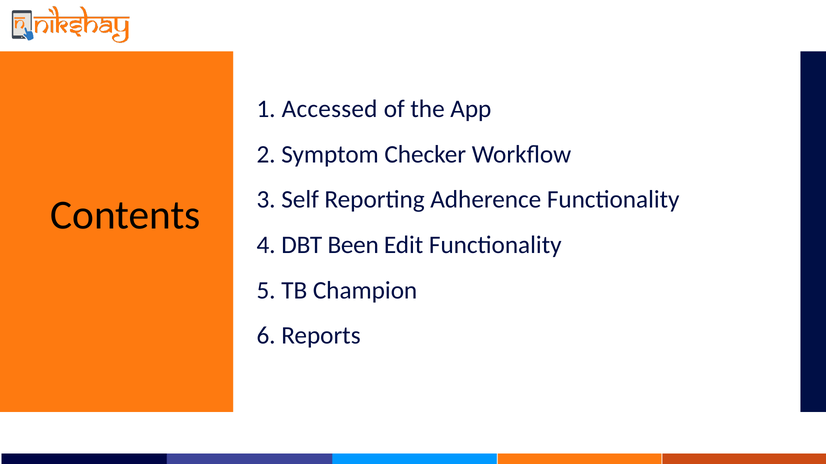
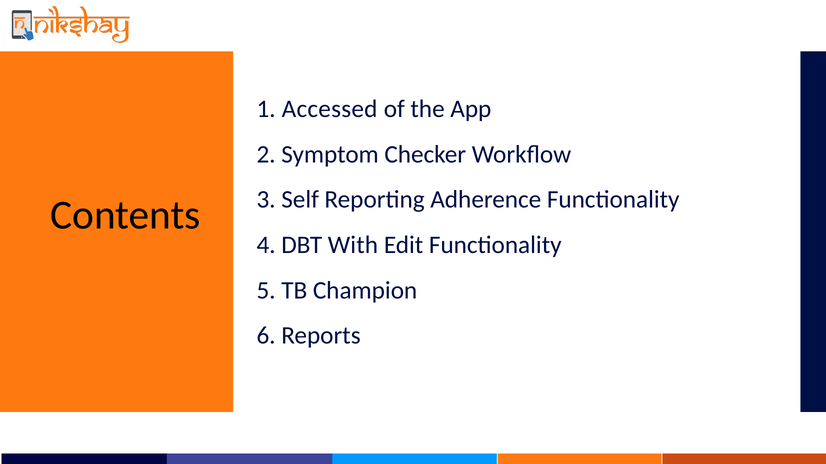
Been: Been -> With (353, 245)
